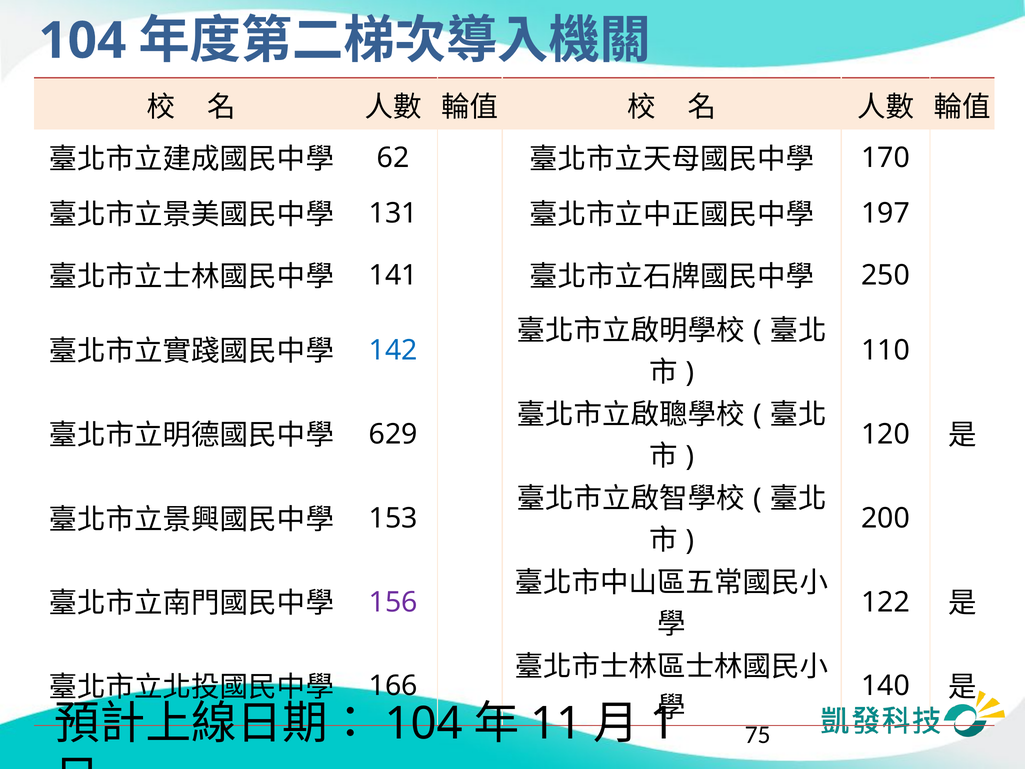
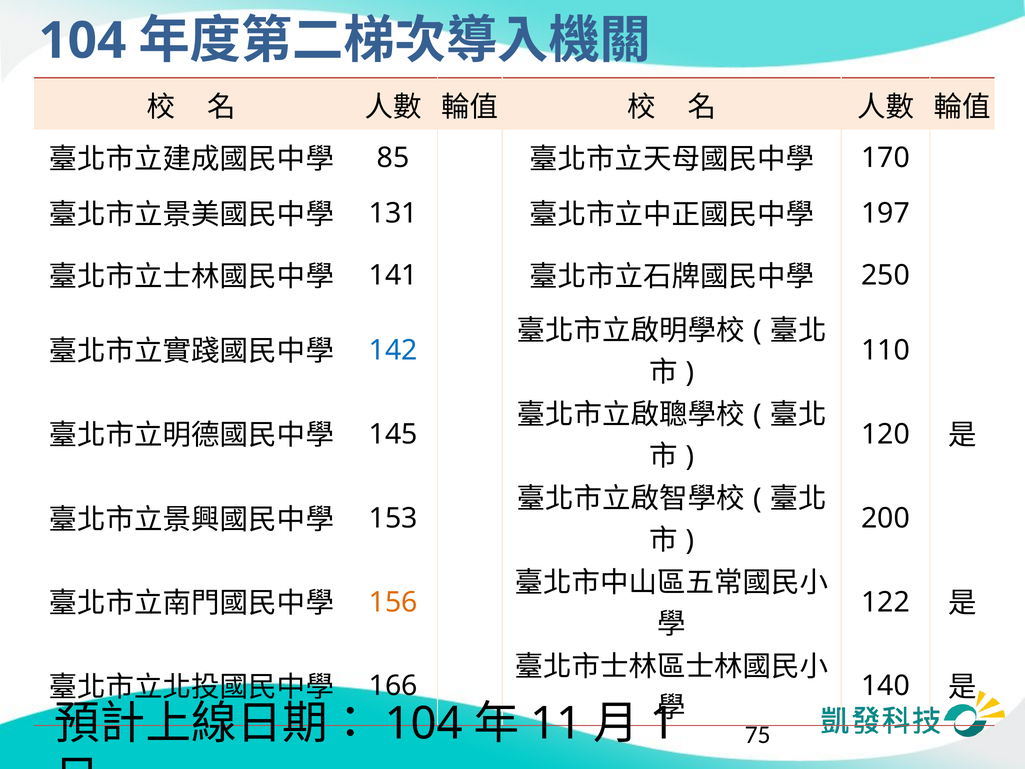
62: 62 -> 85 (393, 158)
629: 629 -> 145 (393, 434)
156 colour: purple -> orange (393, 602)
